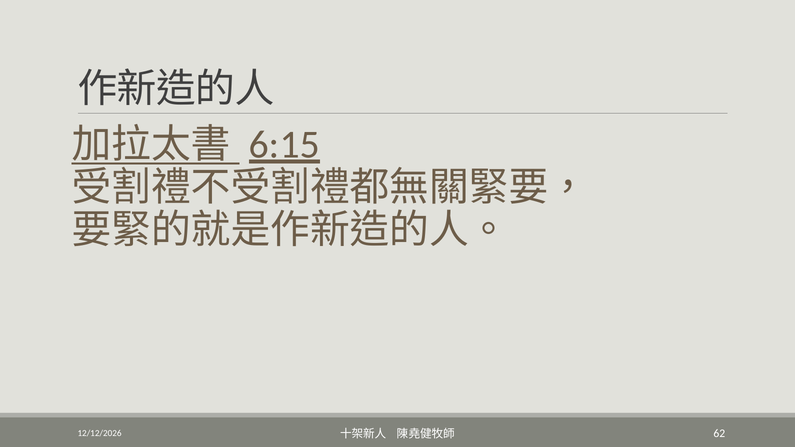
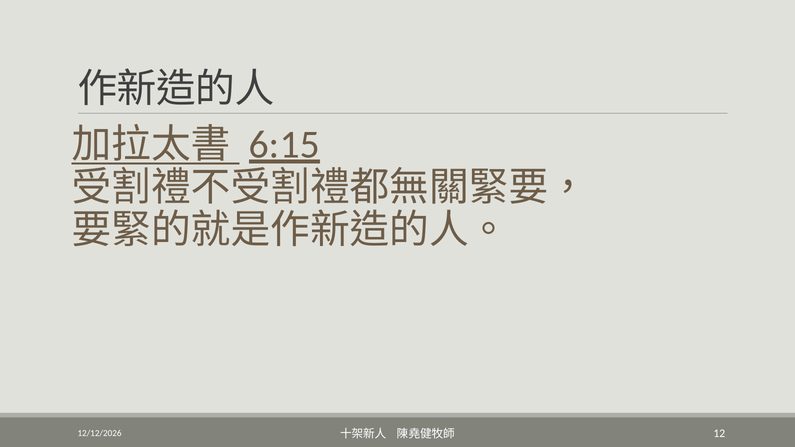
62: 62 -> 12 (719, 434)
